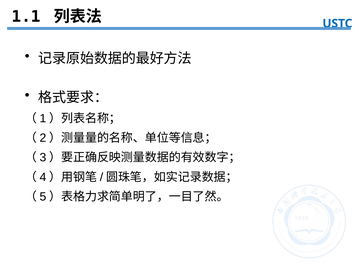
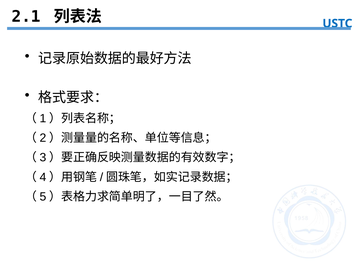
1.1: 1.1 -> 2.1 (26, 17)
